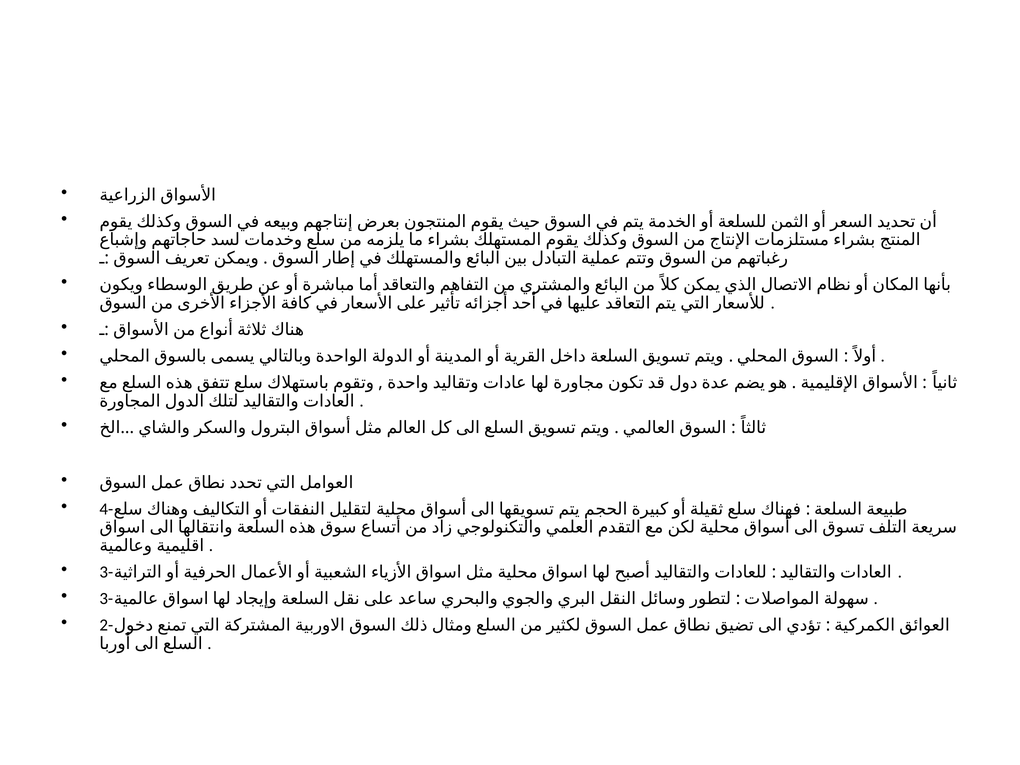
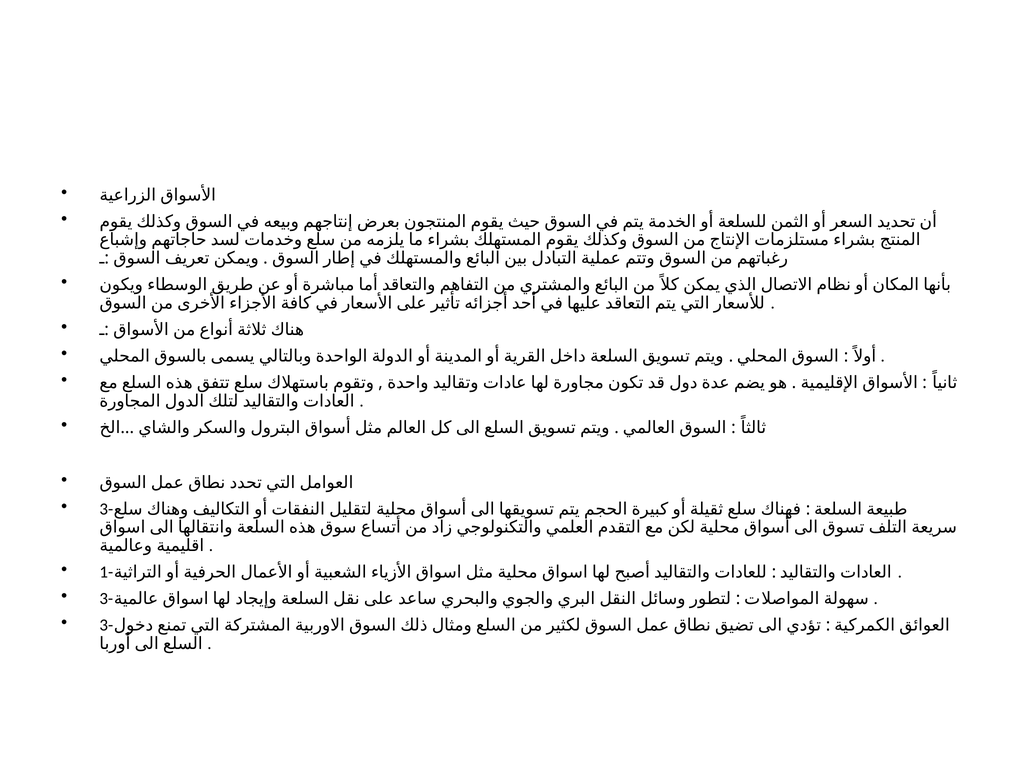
4-: 4- -> 3- (106, 509)
3-: 3- -> 1- (106, 572)
2-: 2- -> 3- (106, 625)
